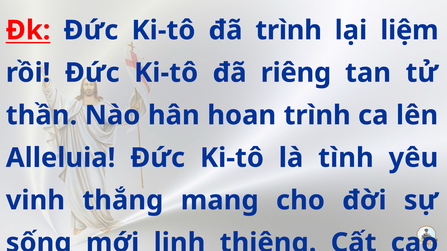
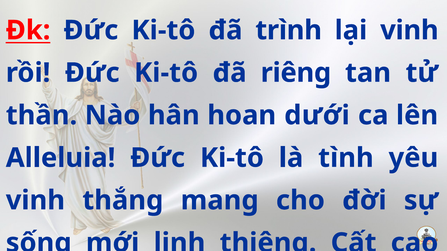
lại liệm: liệm -> vinh (409, 30)
hoan trình: trình -> dưới (317, 116)
